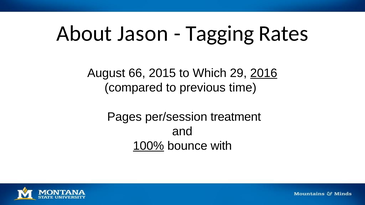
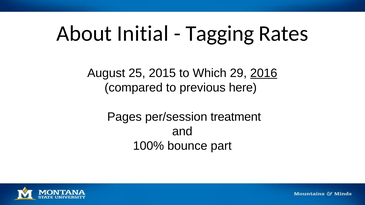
Jason: Jason -> Initial (143, 34)
66: 66 -> 25 (137, 73)
time: time -> here (243, 88)
100% underline: present -> none (148, 146)
with: with -> part (221, 146)
